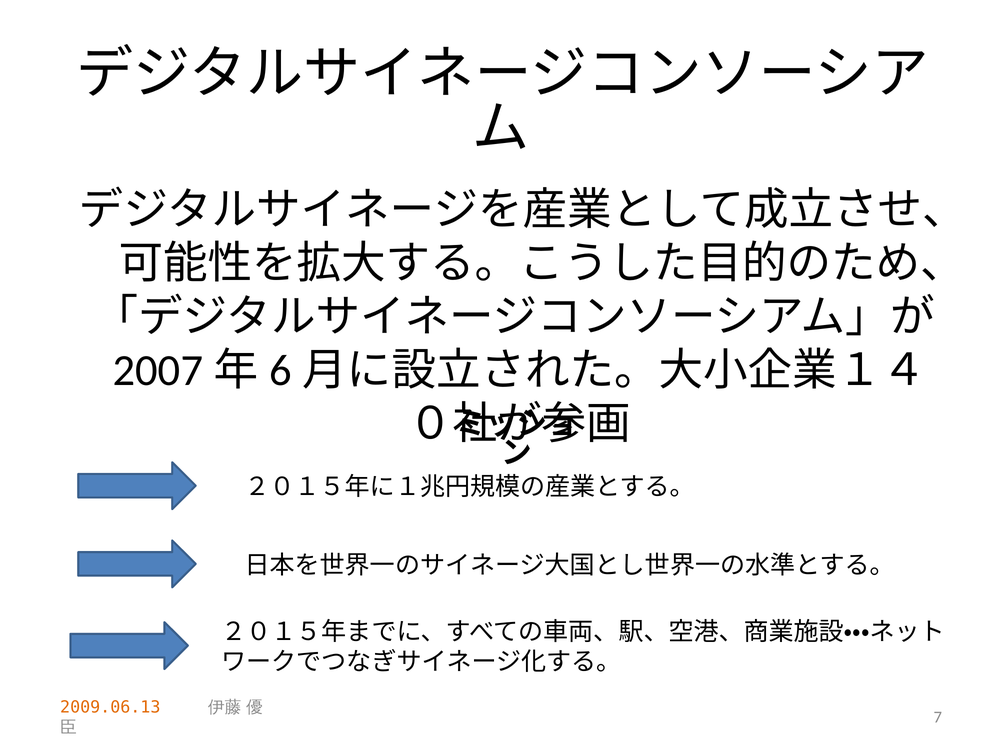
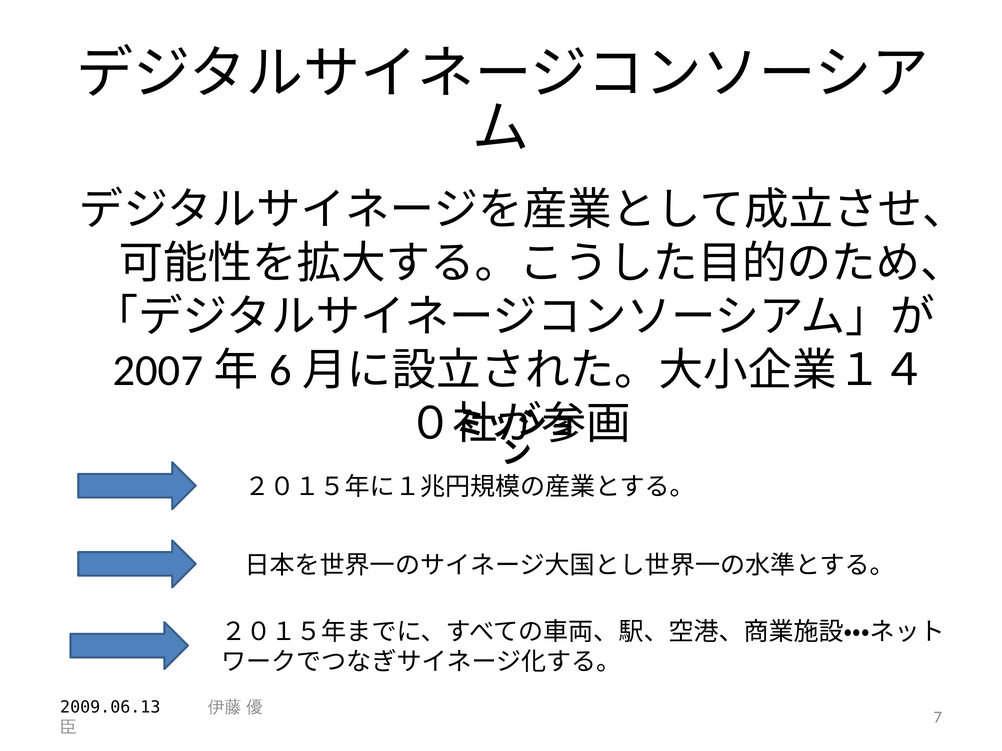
2009.06.13 colour: orange -> black (110, 708)
